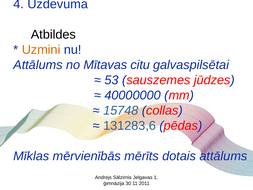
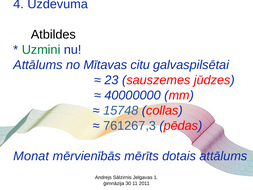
Uzmini colour: orange -> green (41, 50)
53: 53 -> 23 (112, 80)
131283,6: 131283,6 -> 761267,3 (130, 126)
Mīklas: Mīklas -> Monat (31, 156)
